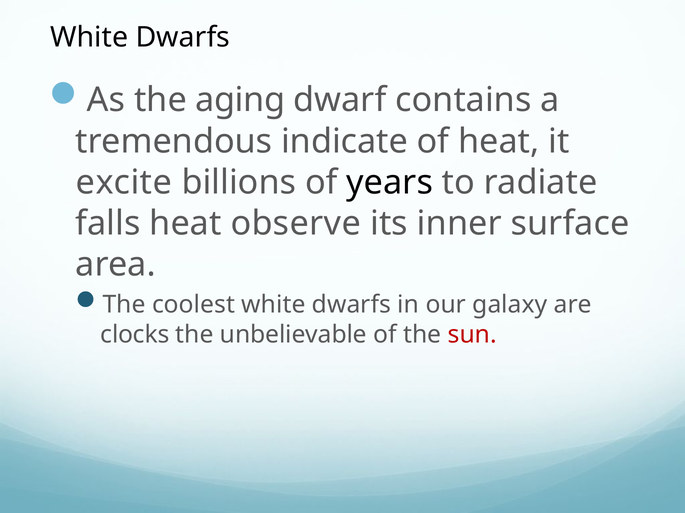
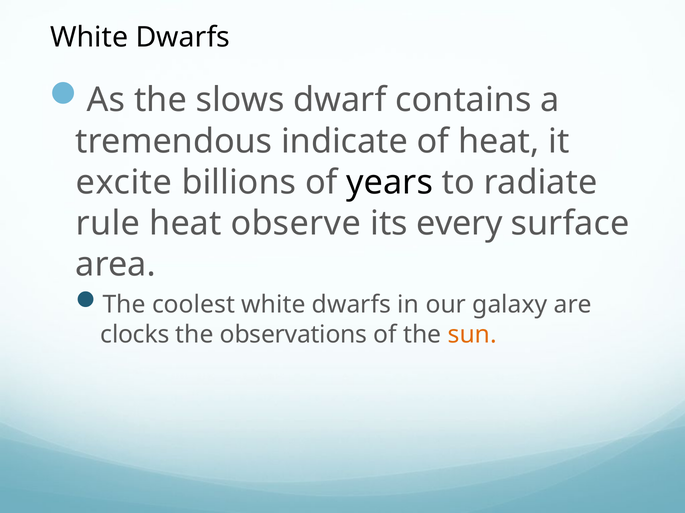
aging: aging -> slows (240, 100)
falls: falls -> rule (108, 224)
inner: inner -> every (460, 224)
unbelievable: unbelievable -> observations (293, 335)
sun colour: red -> orange (472, 335)
